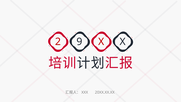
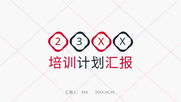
9: 9 -> 3 (79, 42)
